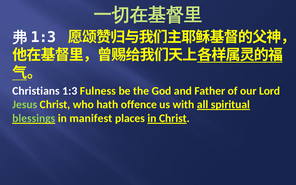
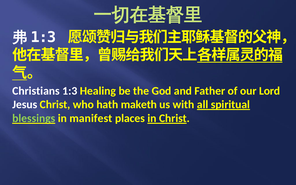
Fulness: Fulness -> Healing (98, 91)
Jesus colour: light green -> white (25, 105)
offence: offence -> maketh (139, 105)
